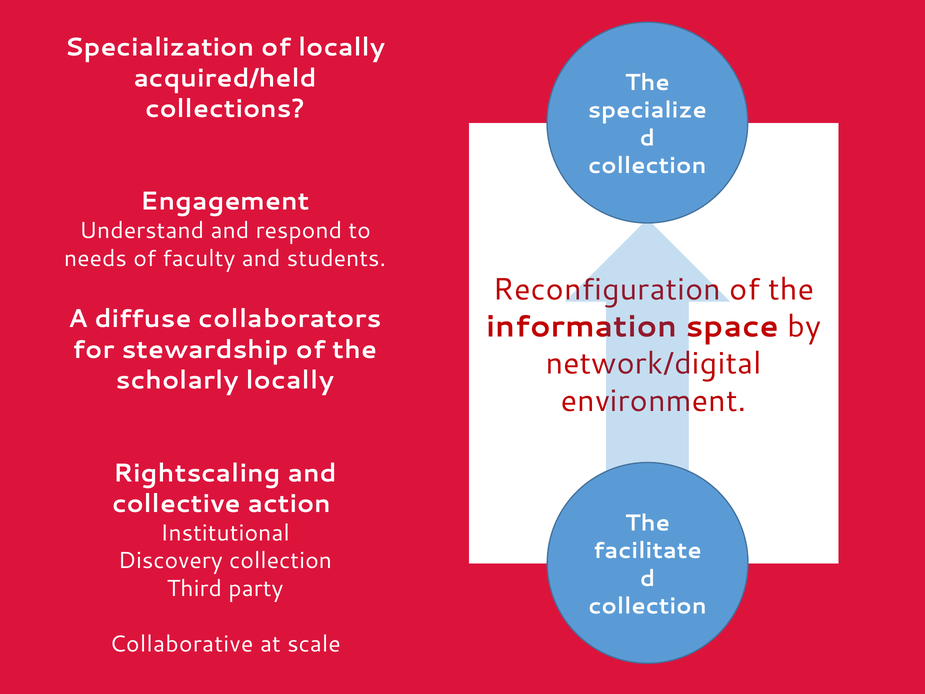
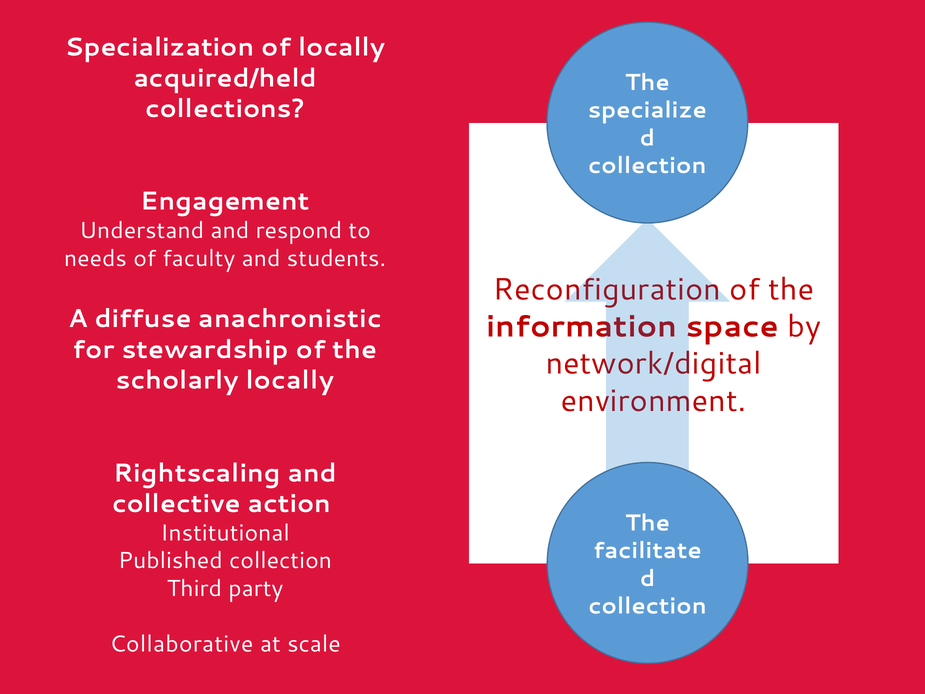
collaborators: collaborators -> anachronistic (290, 319)
Discovery: Discovery -> Published (170, 561)
